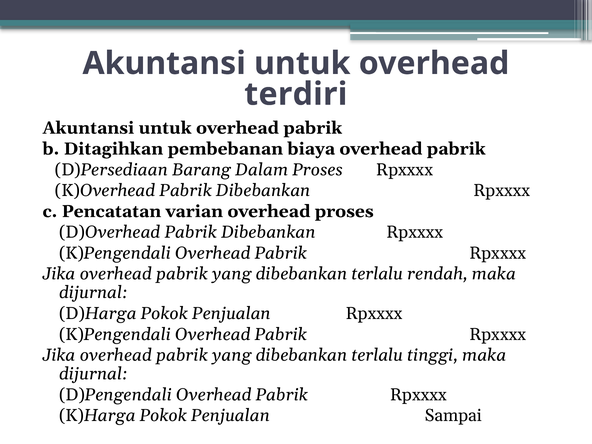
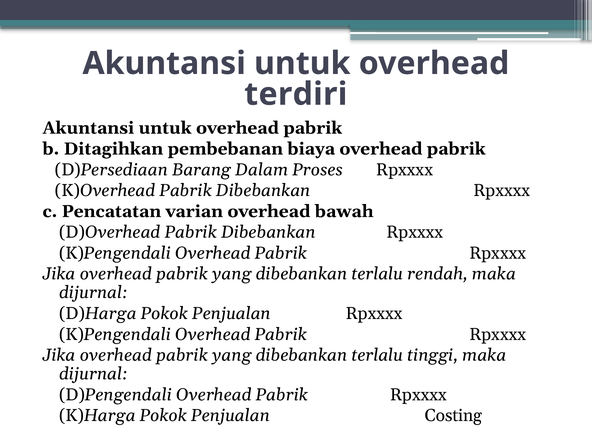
overhead proses: proses -> bawah (344, 211)
Sampai: Sampai -> Costing (453, 416)
